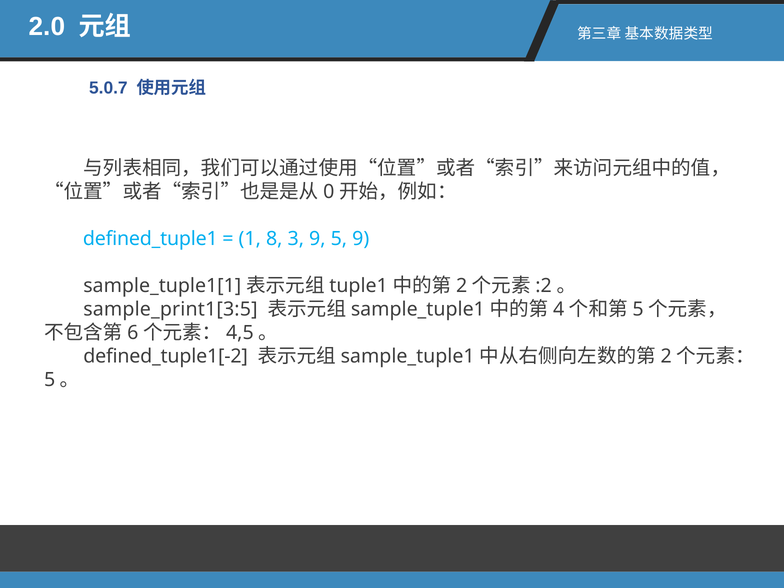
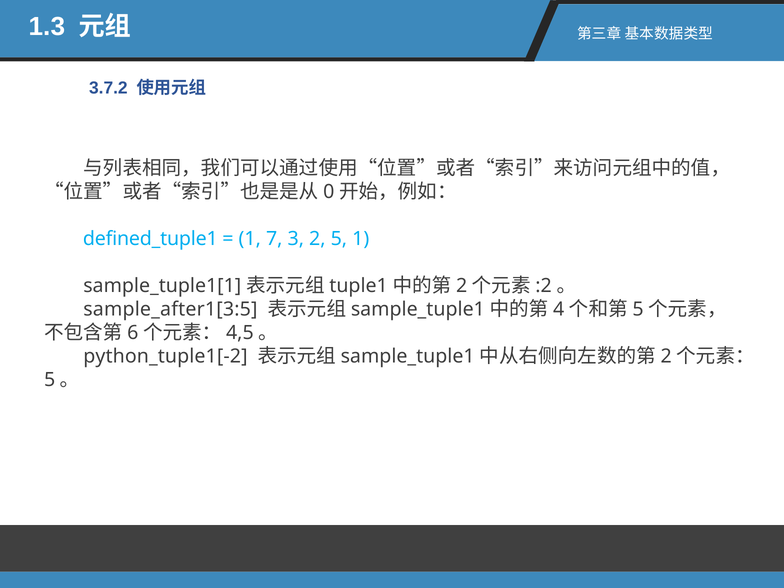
2.0: 2.0 -> 1.3 (47, 27)
5.0.7: 5.0.7 -> 3.7.2 (108, 88)
8: 8 -> 7 (274, 239)
3 9: 9 -> 2 (317, 239)
5 9: 9 -> 1 (361, 239)
sample_print1[3:5: sample_print1[3:5 -> sample_after1[3:5 (170, 309)
defined_tuple1[-2: defined_tuple1[-2 -> python_tuple1[-2 (165, 356)
